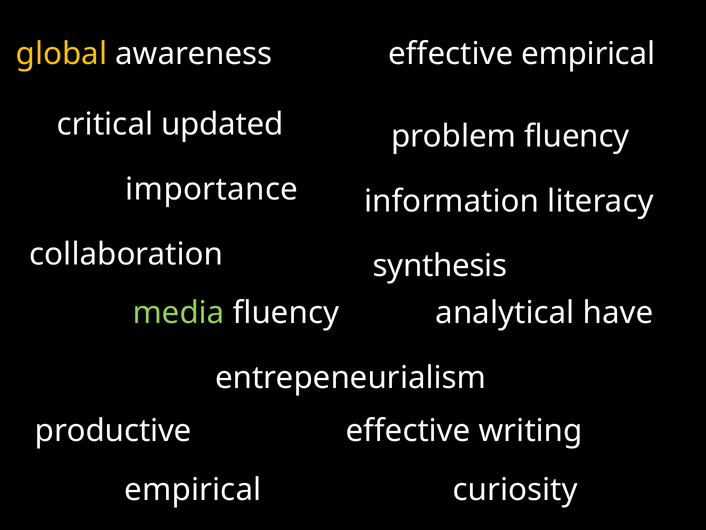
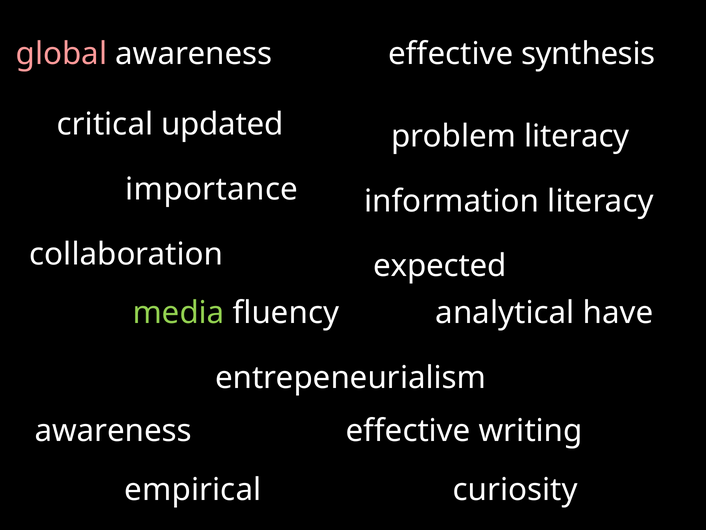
global colour: yellow -> pink (61, 54)
effective empirical: empirical -> synthesis (588, 54)
problem fluency: fluency -> literacy (577, 136)
synthesis: synthesis -> expected (440, 266)
productive: productive -> awareness (113, 430)
